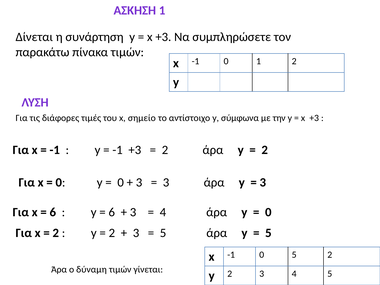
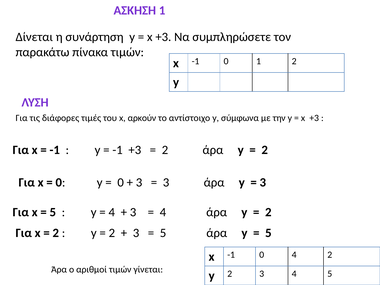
σημείο: σημείο -> αρκούν (142, 118)
6: 6 -> 5 (53, 212)
6: 6 -> 4 (112, 212)
0: 0 -> 2 (268, 212)
0 5: 5 -> 4 (294, 255)
δύναμη: δύναμη -> αριθμοί (92, 269)
